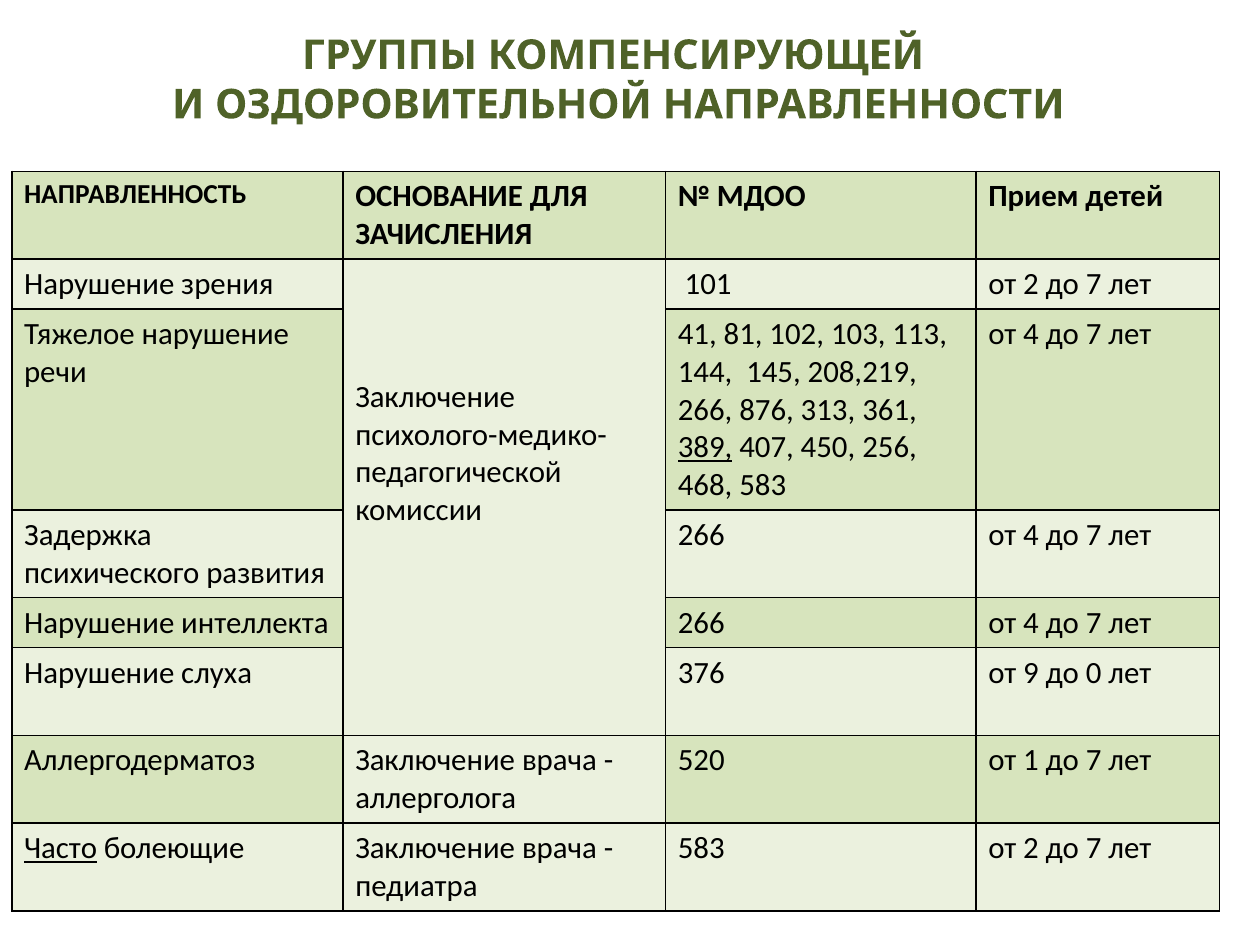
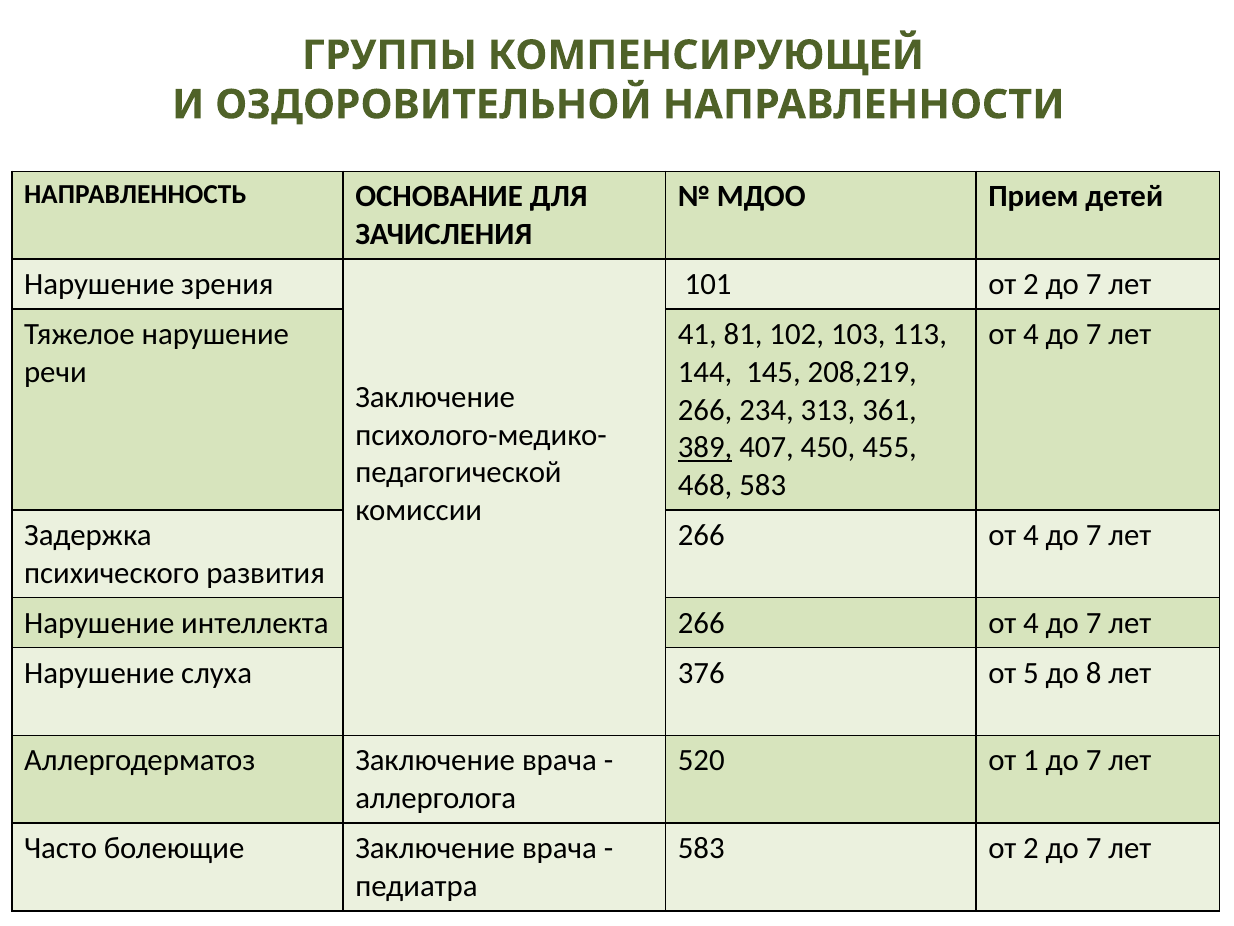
876: 876 -> 234 (767, 410)
256: 256 -> 455 (890, 447)
9: 9 -> 5 (1031, 673)
0: 0 -> 8 (1094, 673)
Часто underline: present -> none (61, 848)
